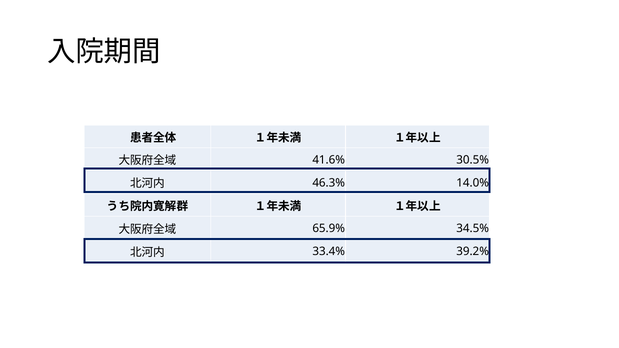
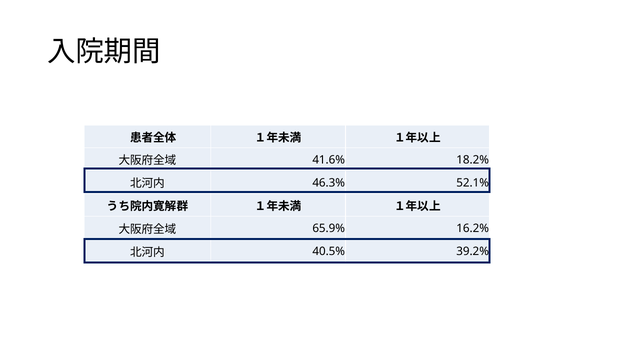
30.5%: 30.5% -> 18.2% (473, 160)
14.0%: 14.0% -> 52.1% (473, 183)
34.5%: 34.5% -> 16.2% (473, 229)
33.4%: 33.4% -> 40.5% (329, 252)
